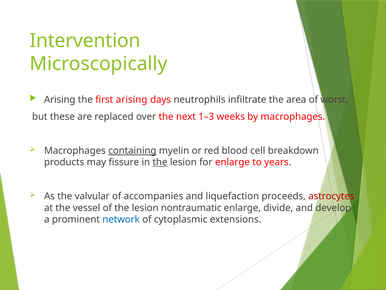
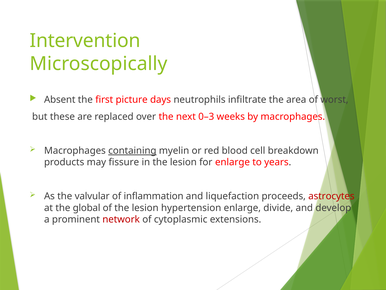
Arising: Arising -> Absent (60, 100)
first arising: arising -> picture (132, 100)
1–3: 1–3 -> 0–3 (206, 117)
the underline: present -> none (160, 162)
accompanies: accompanies -> inflammation (154, 196)
vessel: vessel -> global (87, 207)
nontraumatic: nontraumatic -> hypertension (191, 207)
network colour: blue -> red (121, 219)
